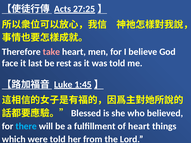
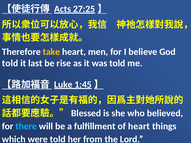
take colour: pink -> yellow (51, 52)
face: face -> told (10, 63)
rest: rest -> rise (64, 63)
